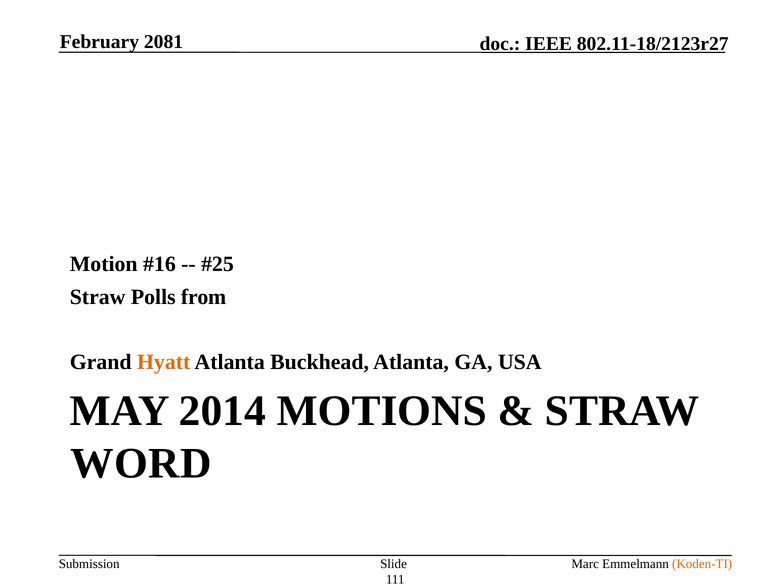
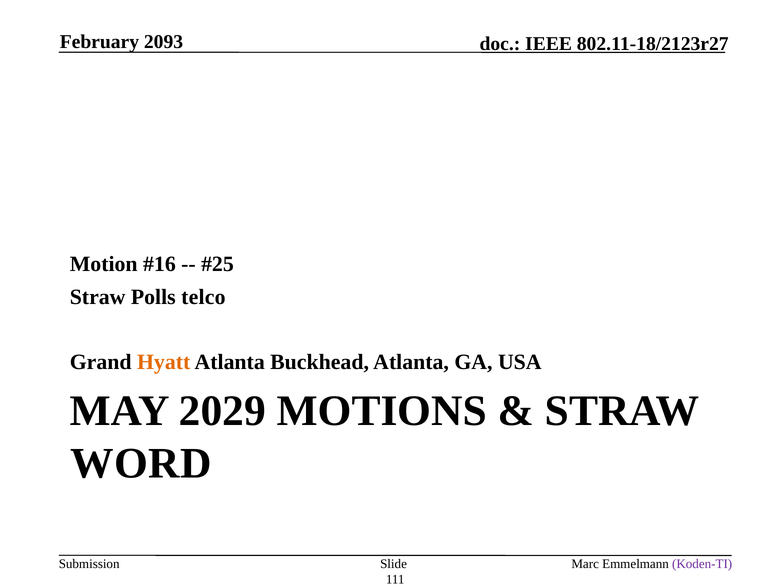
2081: 2081 -> 2093 (164, 42)
from: from -> telco (203, 297)
2014: 2014 -> 2029 (222, 411)
Koden-TI colour: orange -> purple (702, 564)
